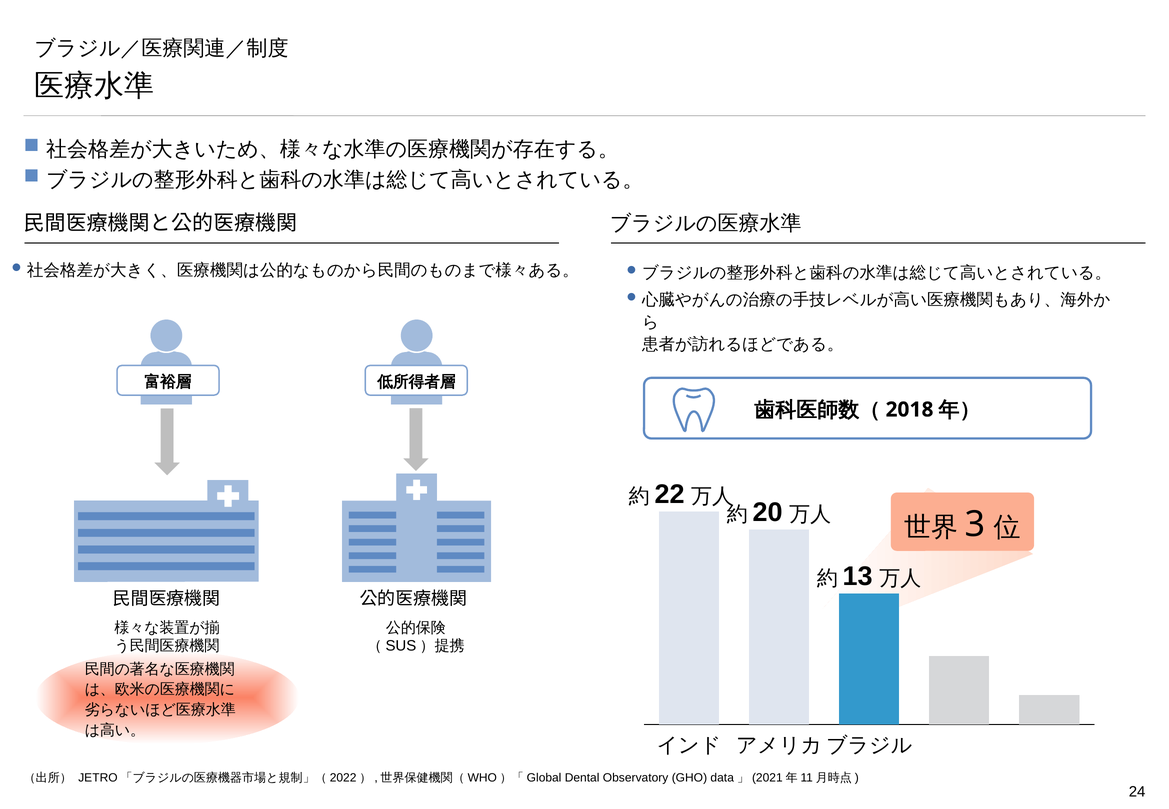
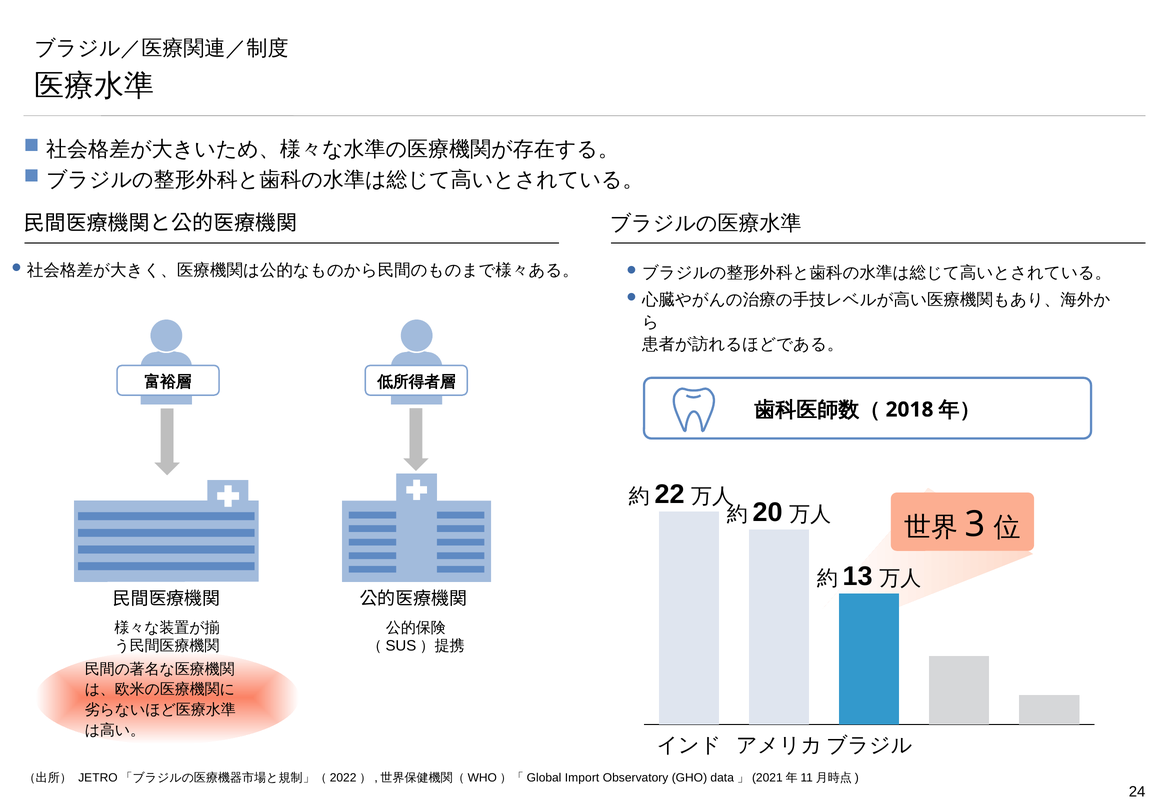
Dental: Dental -> Import (582, 778)
